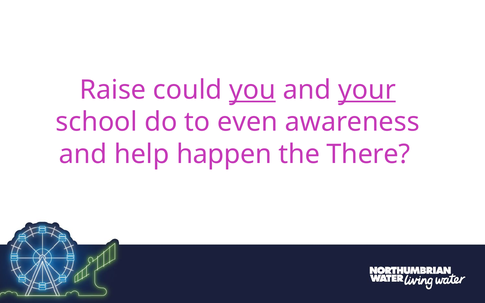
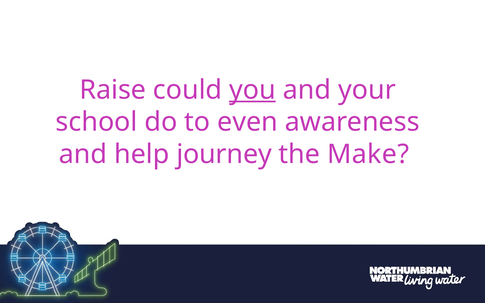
your underline: present -> none (367, 90)
happen: happen -> journey (224, 155)
There: There -> Make (368, 155)
